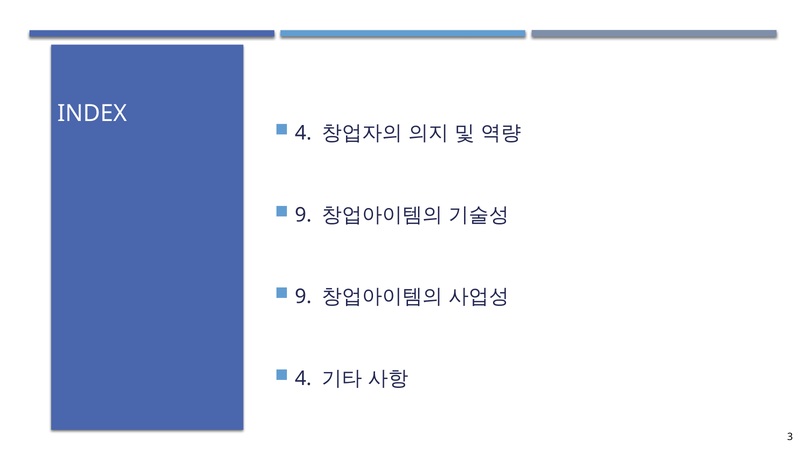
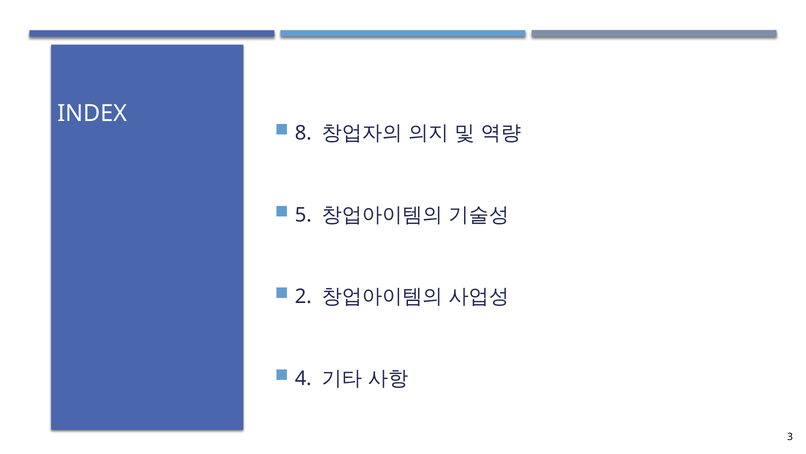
4: 4 -> 8 (303, 133)
9: 9 -> 5 (303, 215)
9: 9 -> 2 (303, 296)
